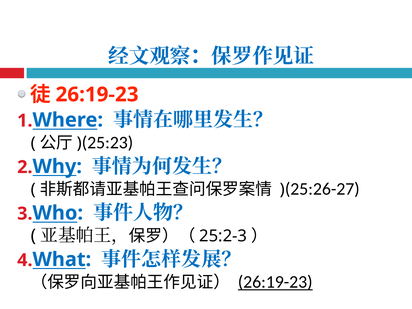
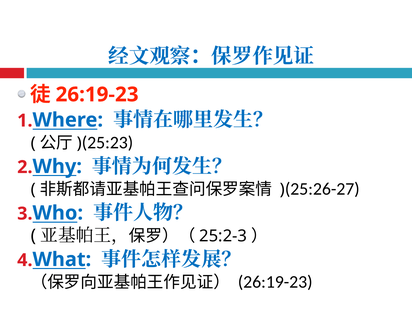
26:19-23 underline: present -> none (275, 282)
